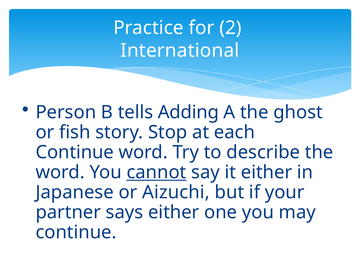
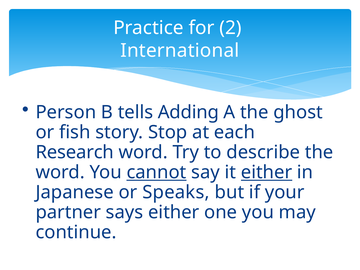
Continue: Continue -> Research (75, 152)
either underline: none -> present (267, 172)
Aizuchi: Aizuchi -> Speaks (176, 192)
